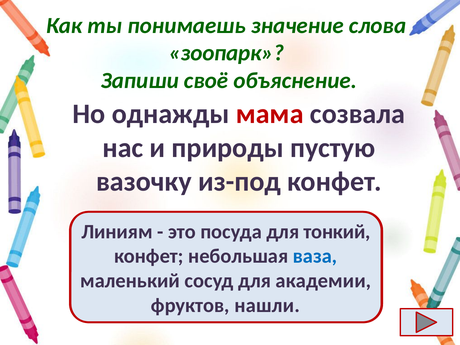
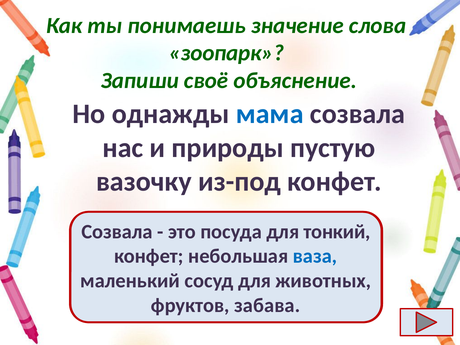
мама colour: red -> blue (270, 114)
Линиям: Линиям -> Созвала (117, 232)
академии: академии -> животных (323, 281)
нашли: нашли -> забава (267, 305)
